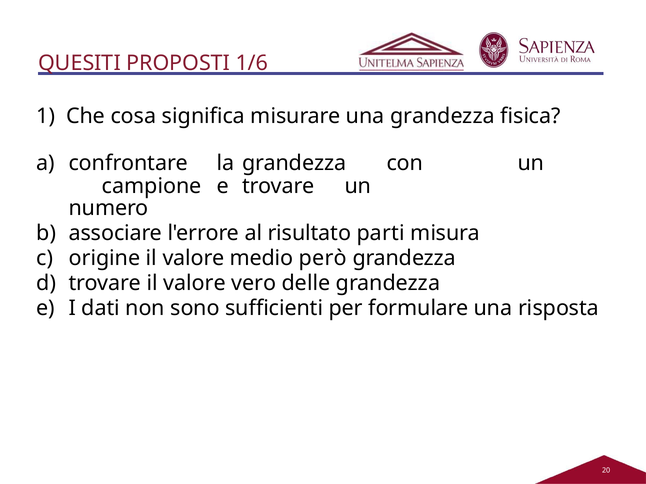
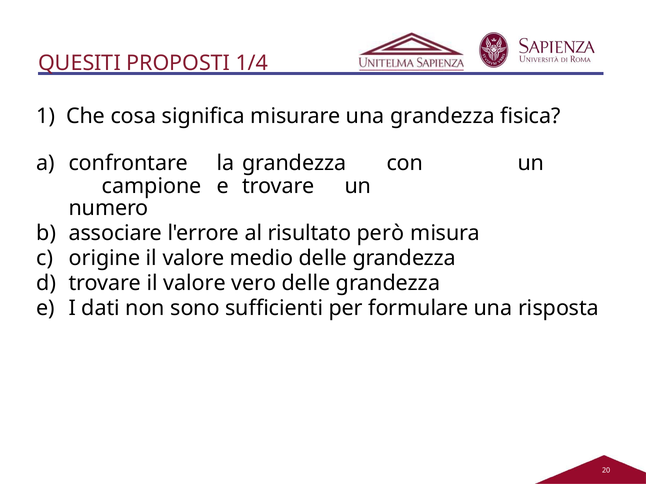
1/6: 1/6 -> 1/4 (252, 63)
parti: parti -> però (381, 233)
medio però: però -> delle (323, 258)
